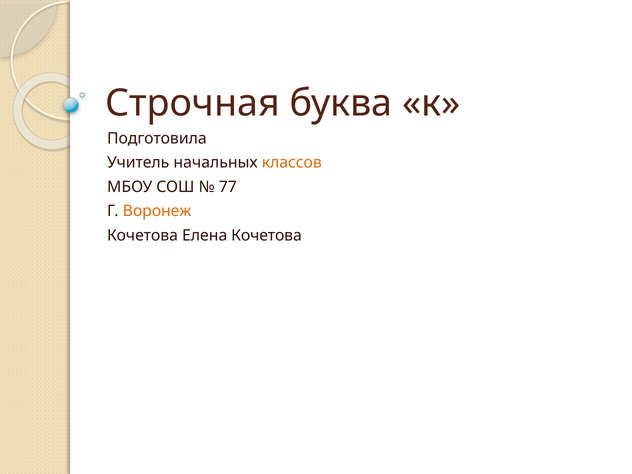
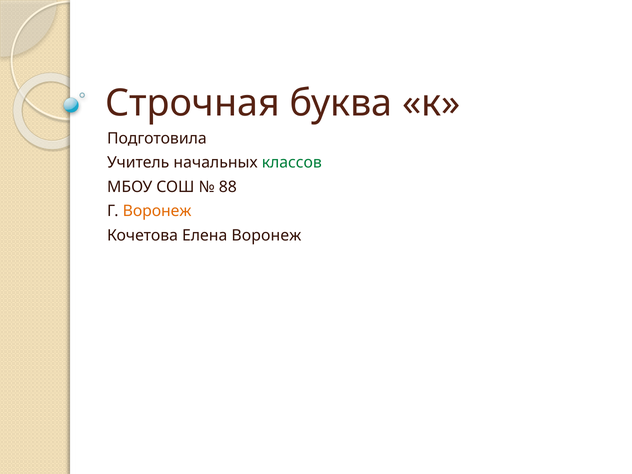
классов colour: orange -> green (292, 163)
77: 77 -> 88 (228, 187)
Елена Кочетова: Кочетова -> Воронеж (266, 235)
